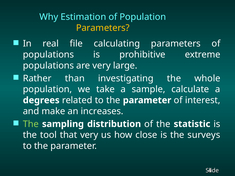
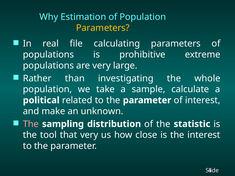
degrees: degrees -> political (41, 100)
increases: increases -> unknown (102, 111)
The colour: light green -> pink (31, 124)
the surveys: surveys -> interest (204, 135)
